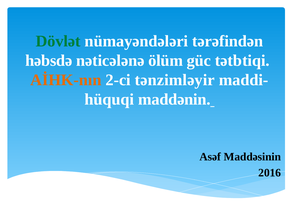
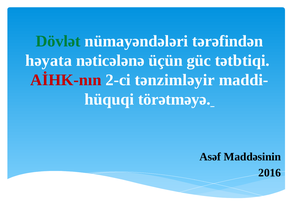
həbsdə: həbsdə -> həyata (49, 61)
ölüm: ölüm -> üçün (166, 61)
AİHK-nın colour: orange -> red (66, 80)
maddənin: maddənin -> törətməyə (174, 99)
